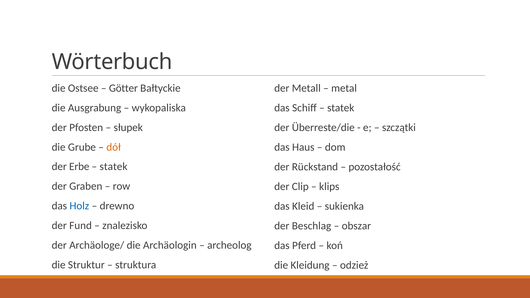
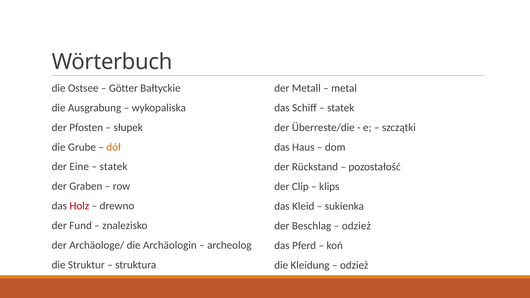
Erbe: Erbe -> Eine (79, 167)
Holz colour: blue -> red (79, 206)
obszar: obszar -> odzież (356, 226)
